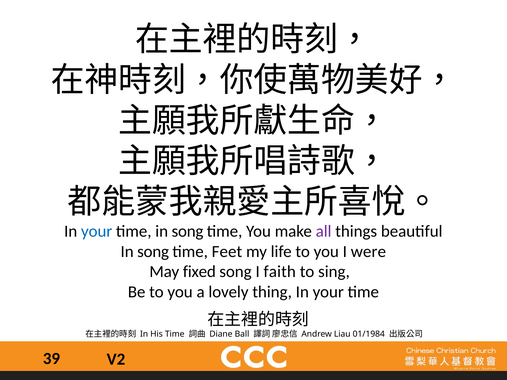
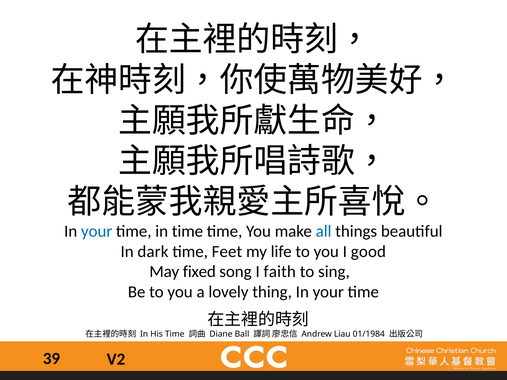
time in song: song -> time (187, 231)
all colour: purple -> blue (324, 231)
song: song -> dark (153, 252)
were: were -> good (368, 252)
